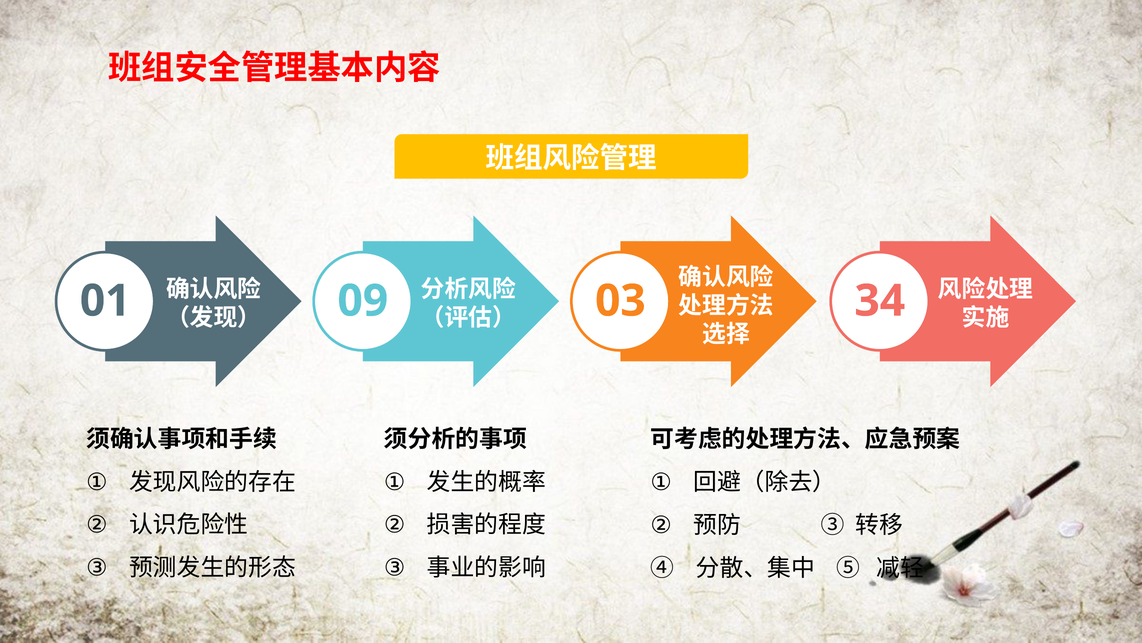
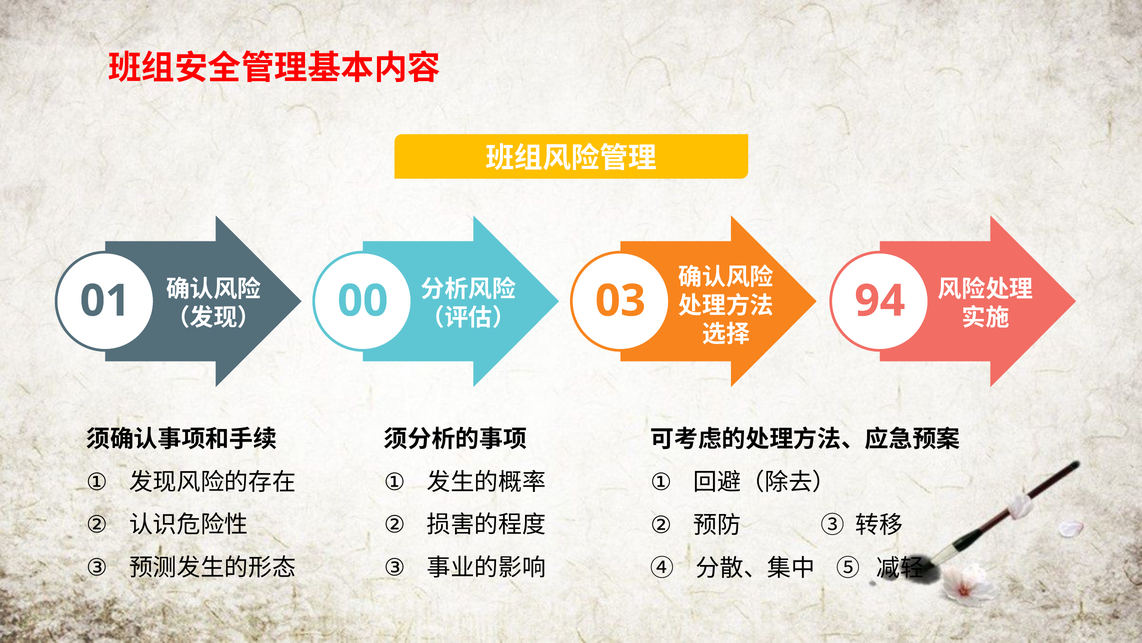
09: 09 -> 00 (363, 301)
34: 34 -> 94 (880, 301)
